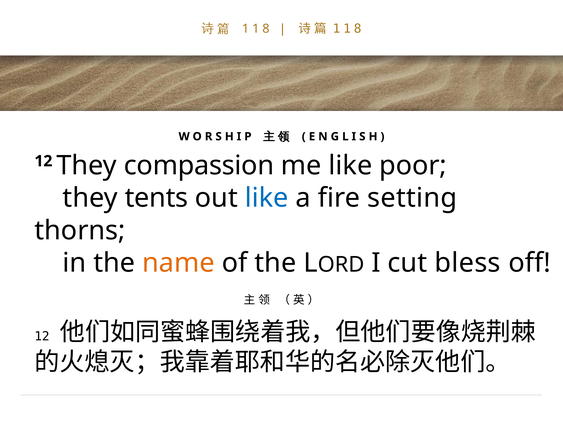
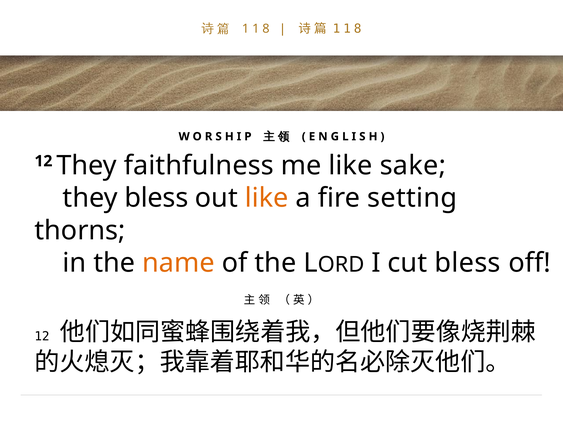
compassion: compassion -> faithfulness (199, 166)
poor: poor -> sake (413, 166)
they tents: tents -> bless (156, 198)
like colour: blue -> orange (267, 198)
